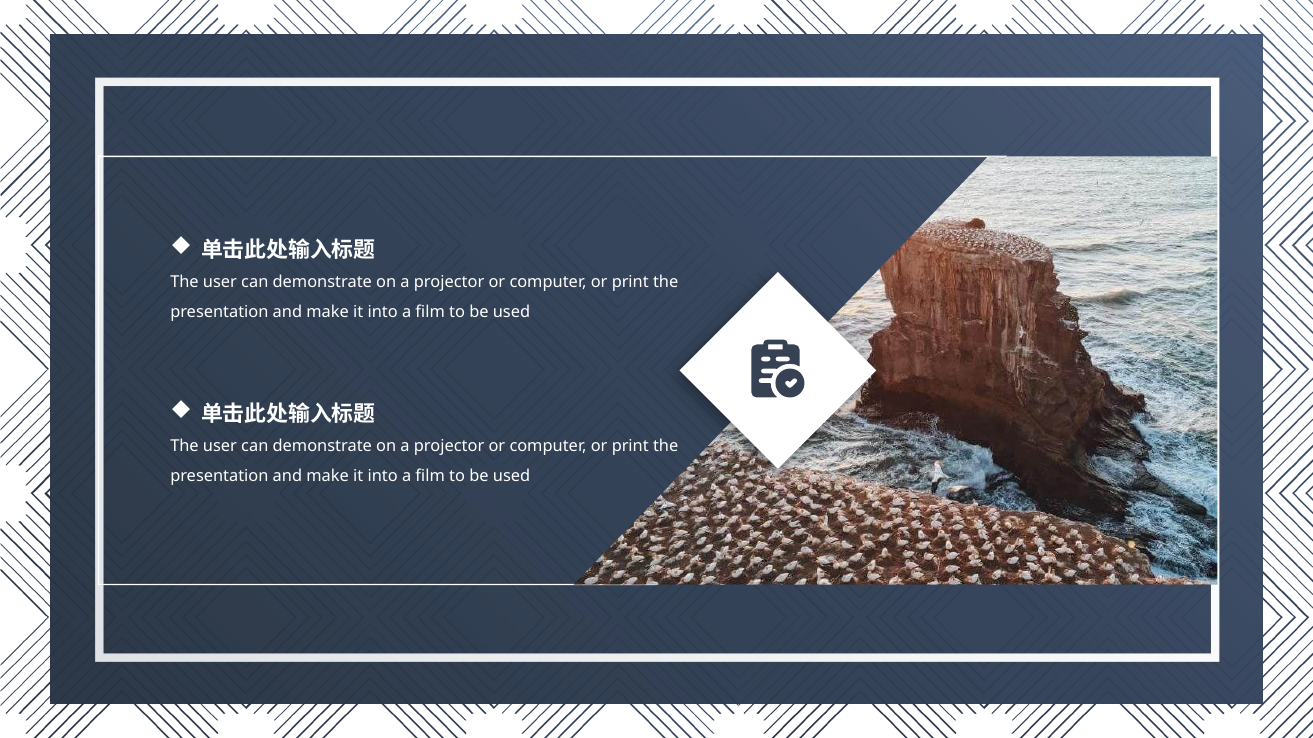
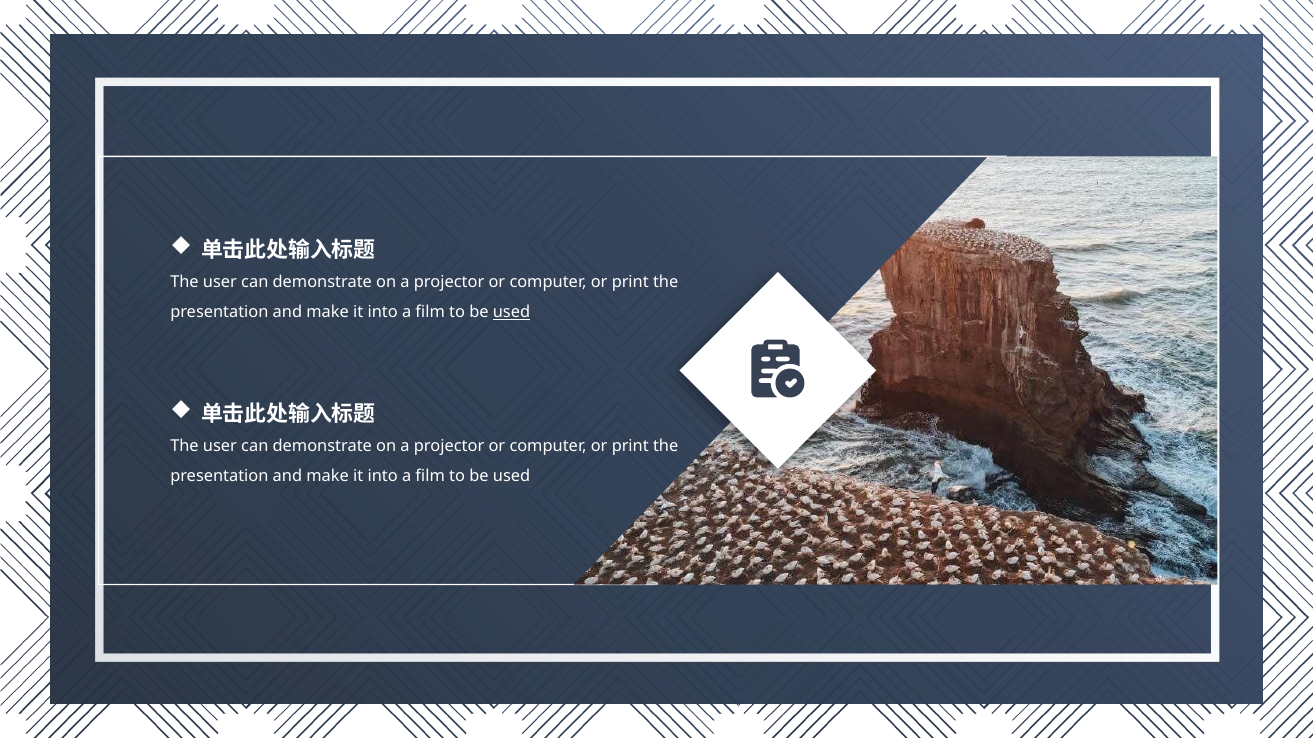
used underline: none -> present (511, 312)
